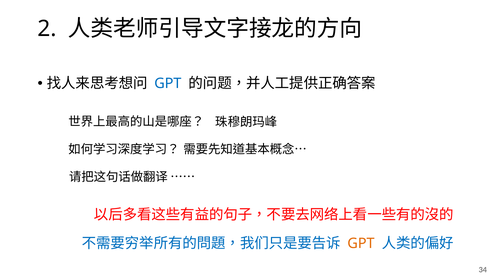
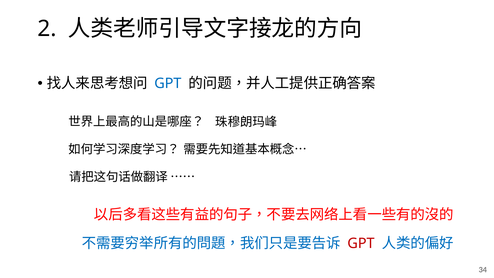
GPT colour: orange -> red (361, 243)
